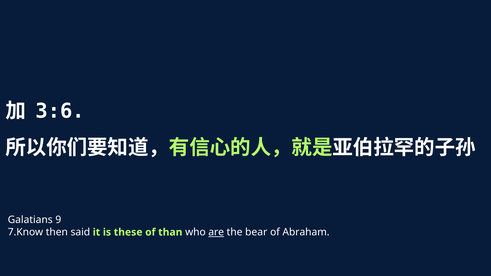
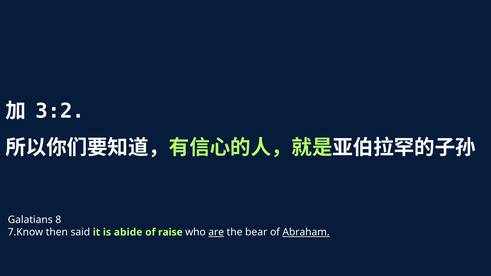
3:6: 3:6 -> 3:2 (60, 111)
9: 9 -> 8 (58, 220)
these: these -> abide (128, 232)
than: than -> raise (170, 232)
Abraham underline: none -> present (306, 232)
